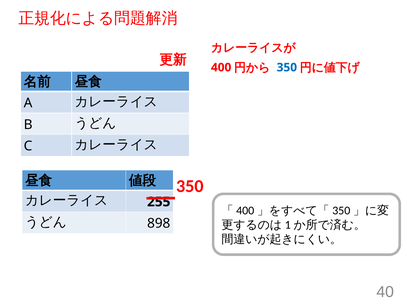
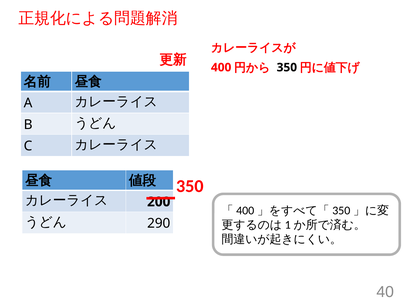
350 colour: blue -> black (287, 67)
255: 255 -> 200 (159, 202)
898: 898 -> 290 (159, 224)
